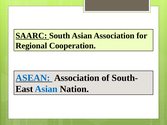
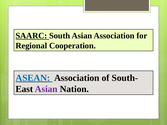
Asian colour: blue -> purple (46, 89)
